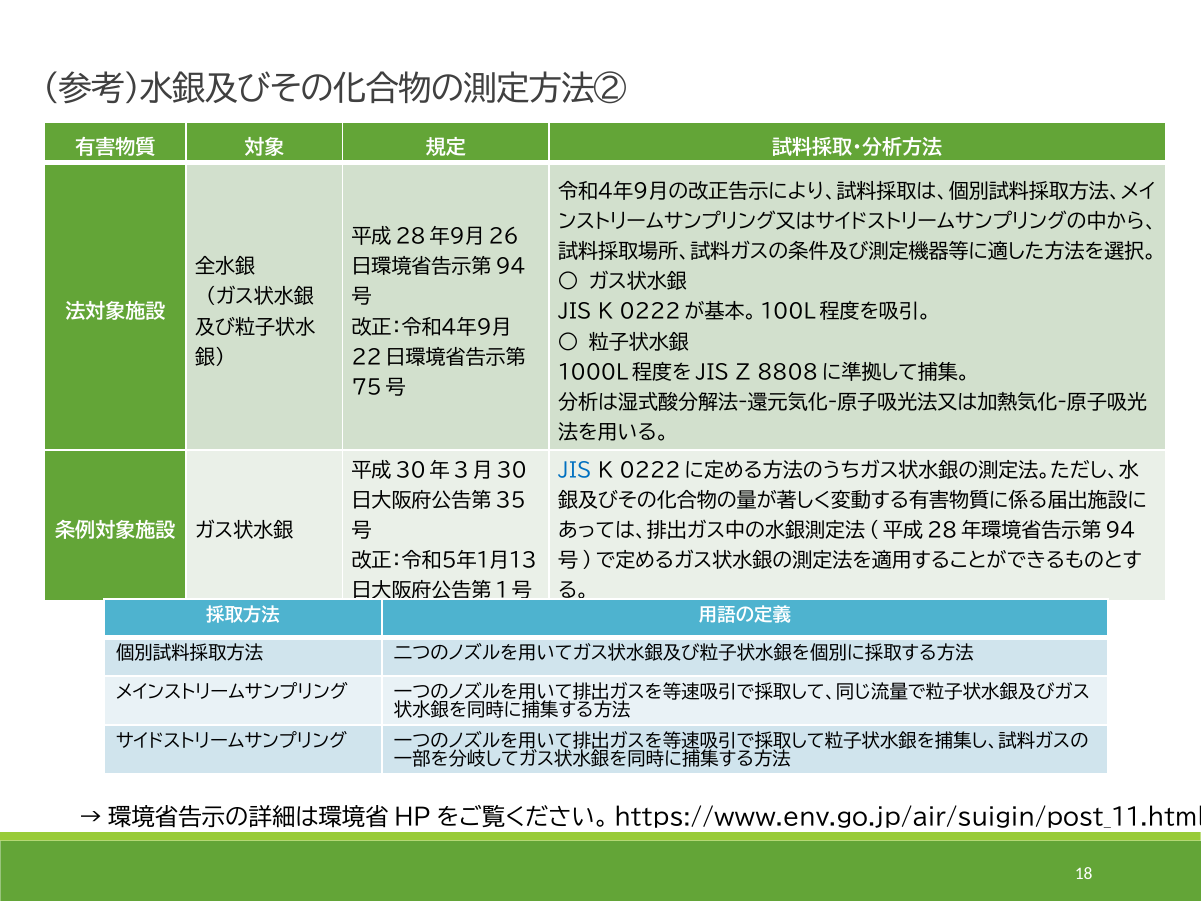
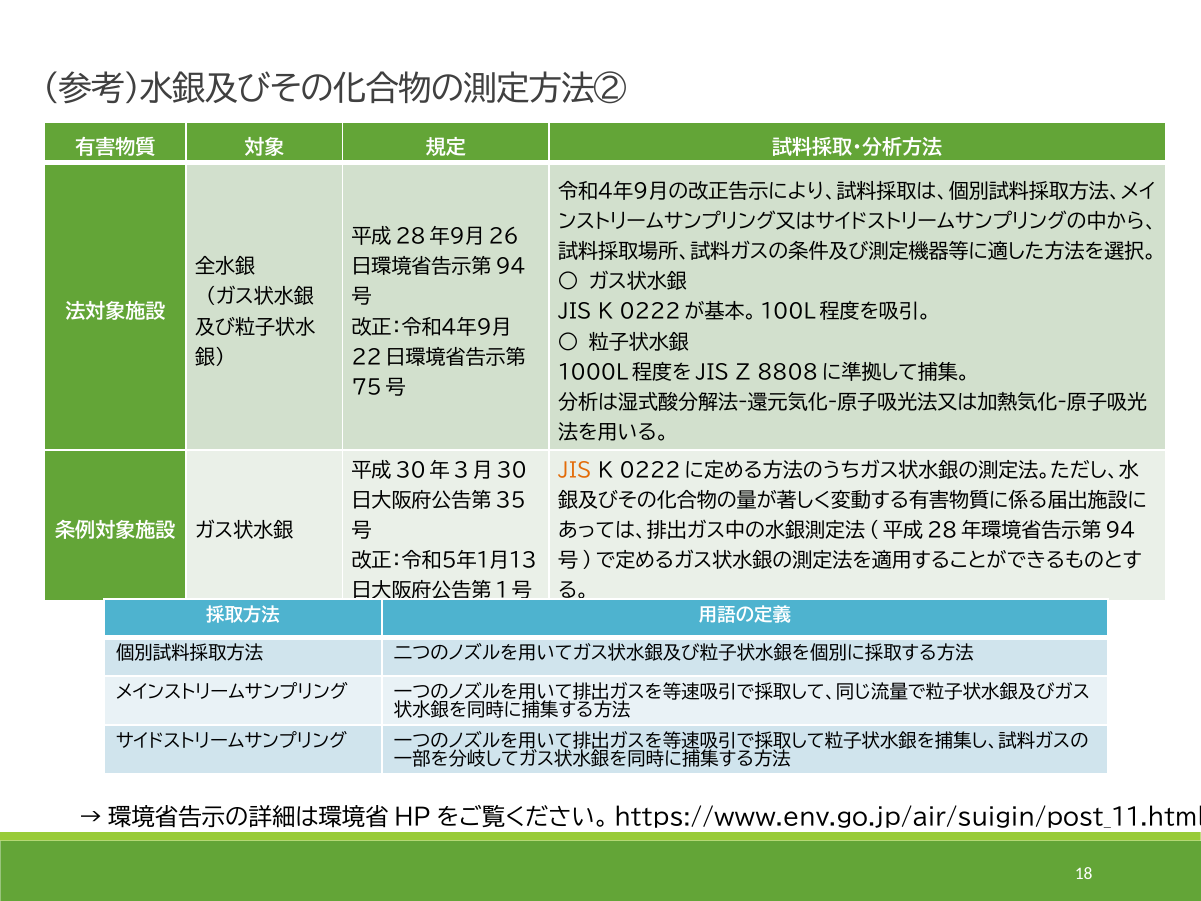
JIS colour: blue -> orange (575, 471)
